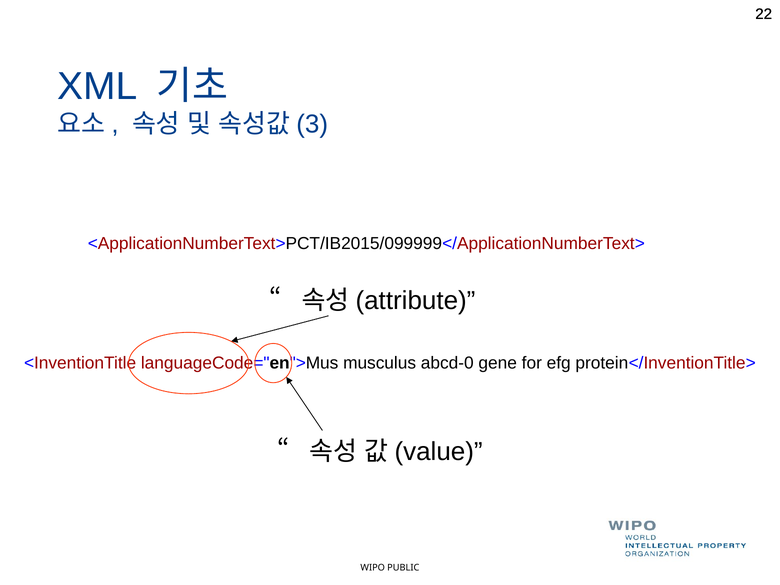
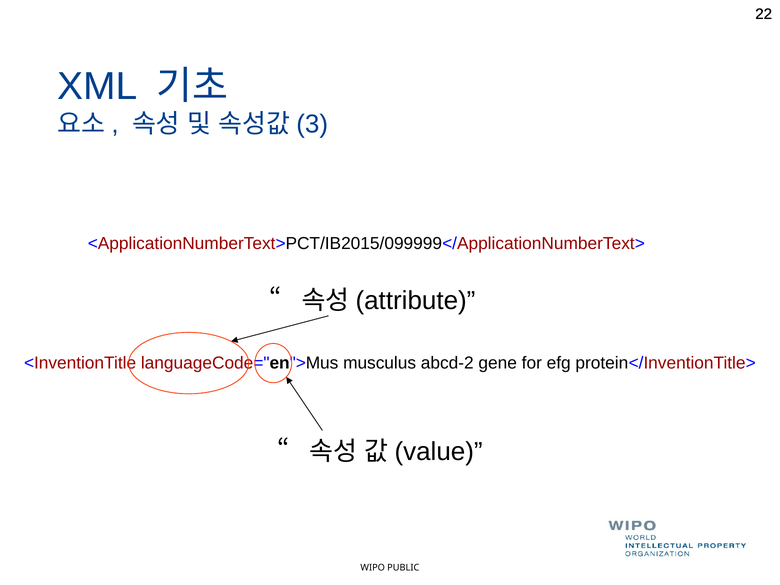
abcd-0: abcd-0 -> abcd-2 (447, 363)
